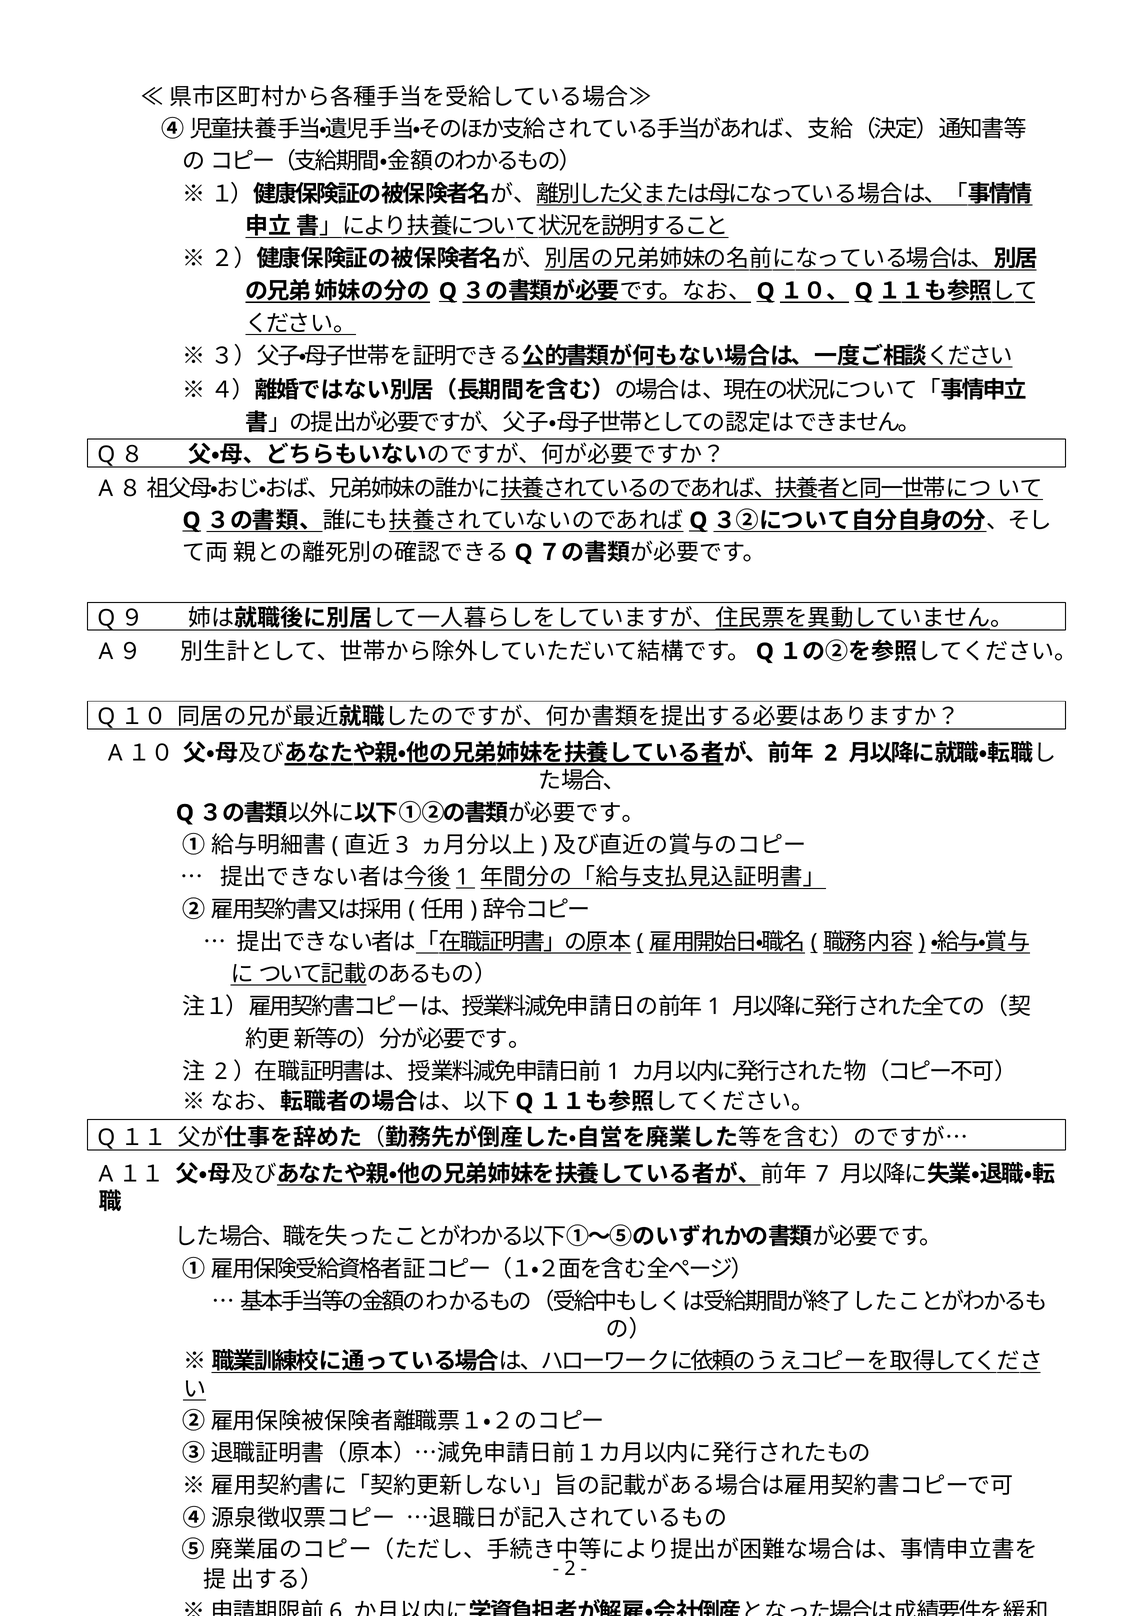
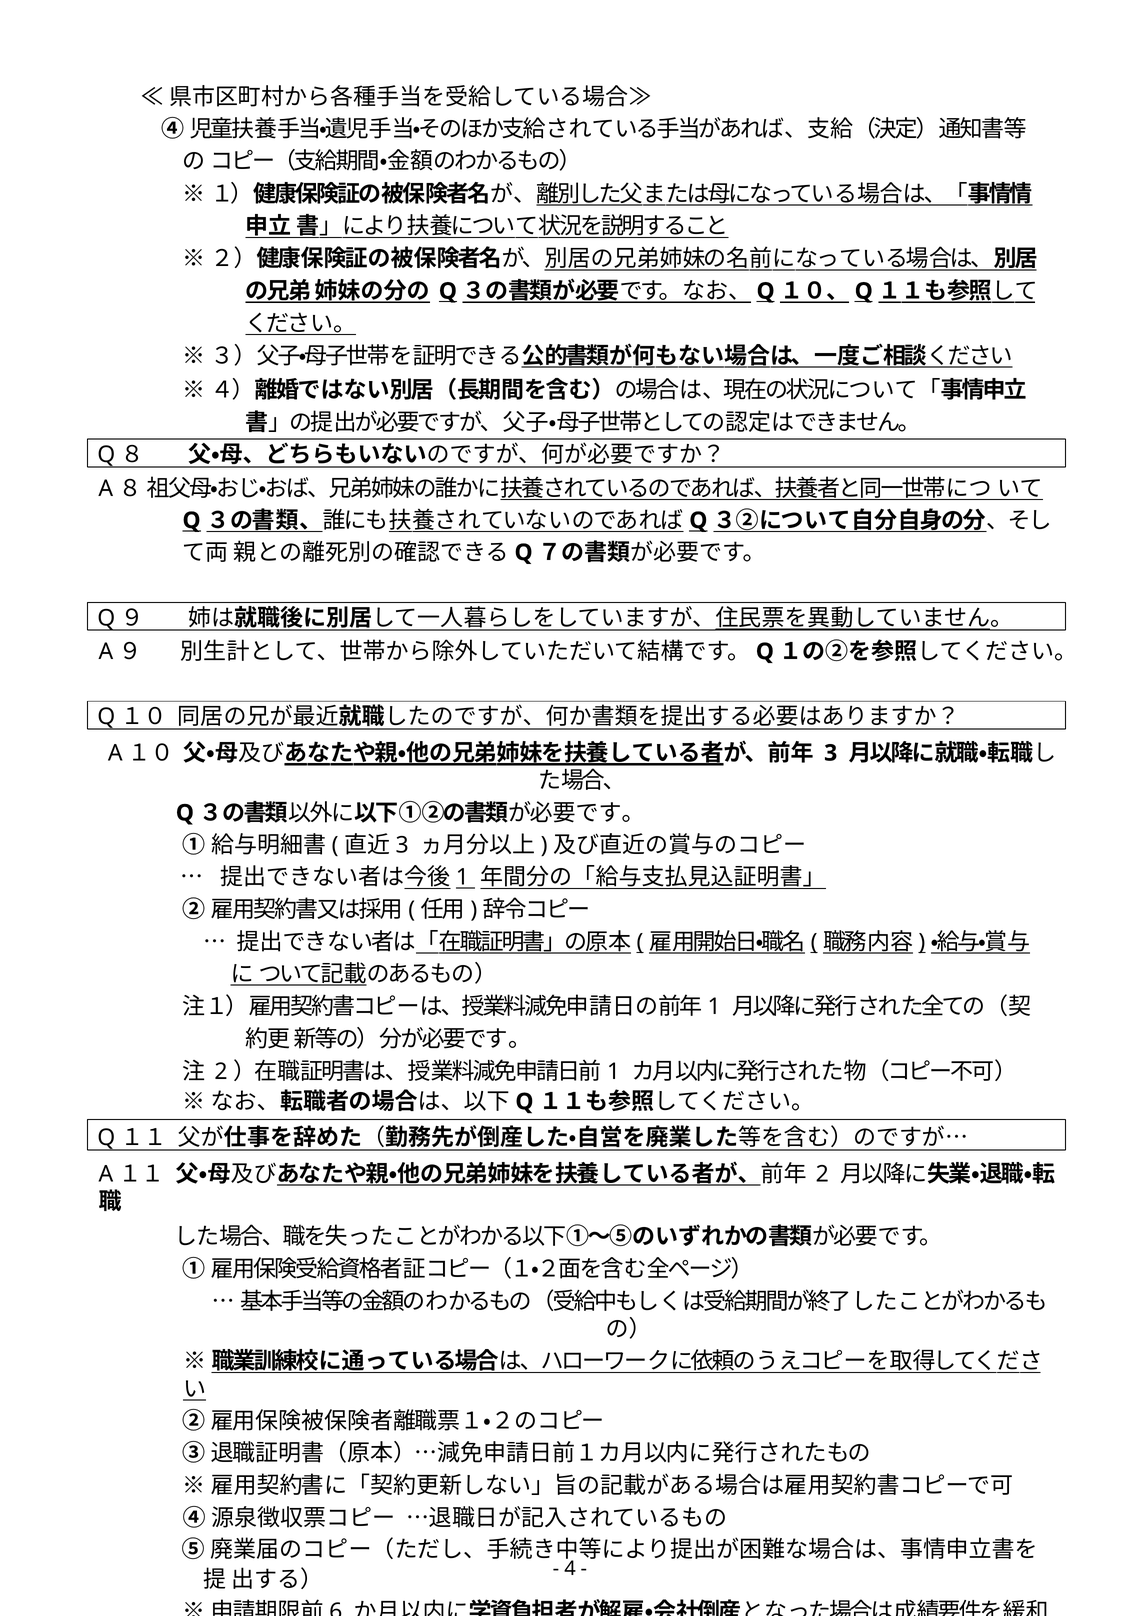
2: 2 -> 3 (831, 753)
7: 7 -> 2 (822, 1174)
2: 2 -> 4 (570, 1569)
